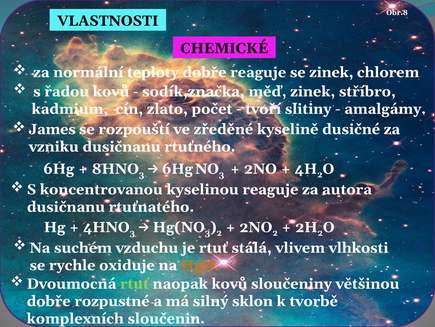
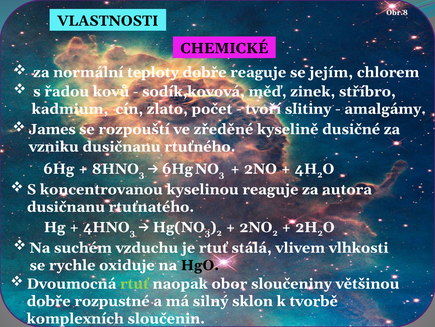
se zinek: zinek -> jejím (331, 72)
sodík,značka: sodík,značka -> sodík,kovová (193, 91)
HgO colour: orange -> black (200, 265)
naopak kovů: kovů -> obor (229, 283)
